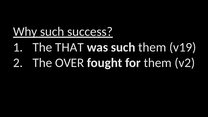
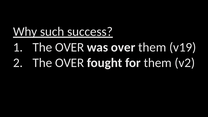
THAT: THAT -> OVER (70, 47)
was such: such -> over (123, 47)
